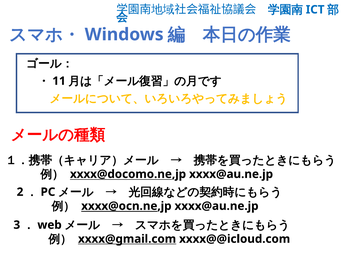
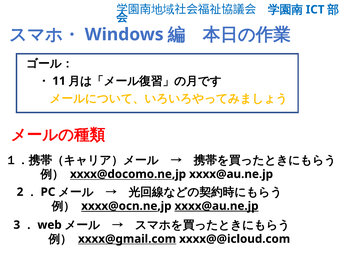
xxxx@au.ne.jp underline: none -> present (217, 206)
